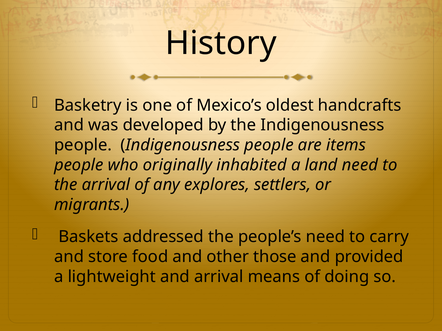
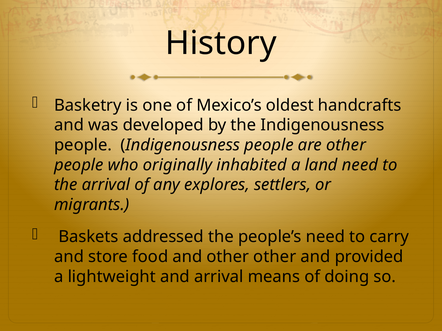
are items: items -> other (346, 145)
other those: those -> other (275, 257)
